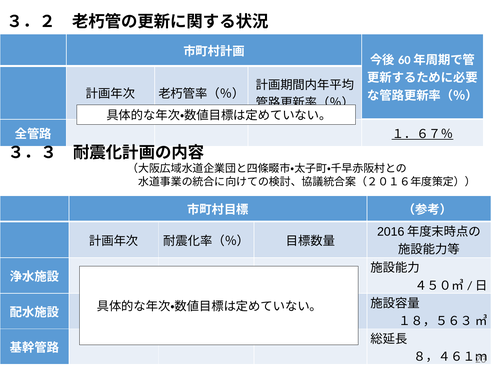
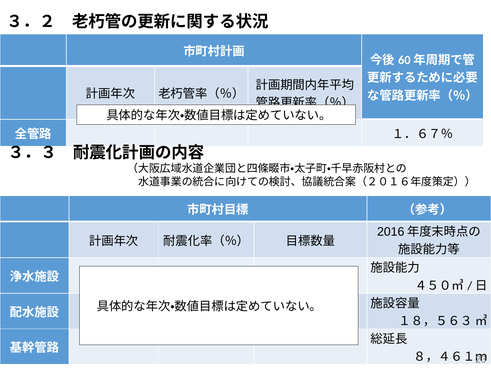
１．６７％ underline: present -> none (422, 134)
